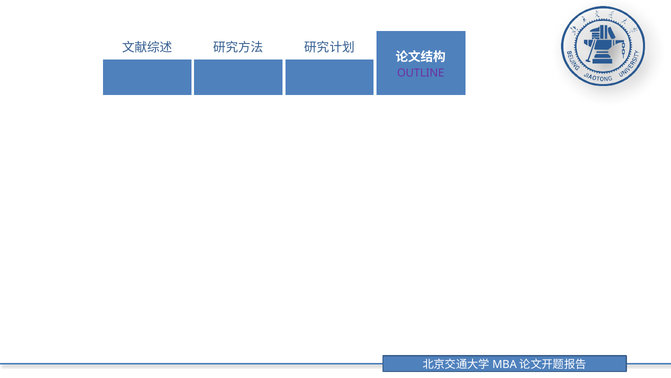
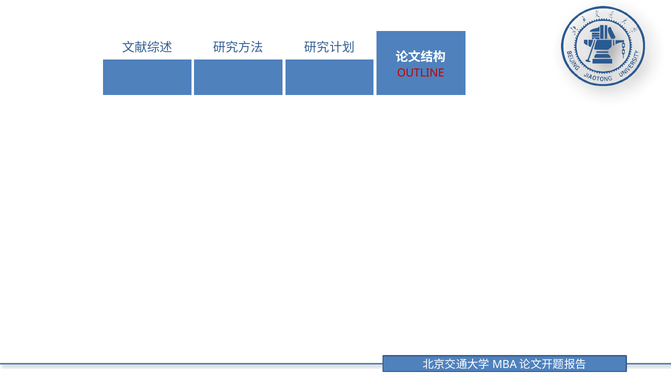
OUTLINE colour: purple -> red (421, 73)
